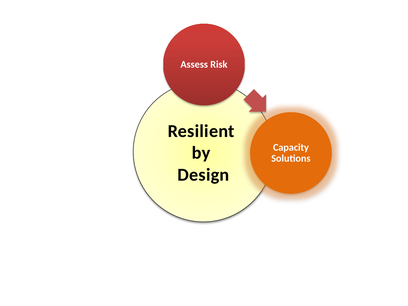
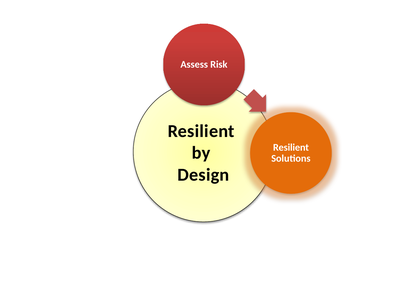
Capacity: Capacity -> Resilient (291, 147)
